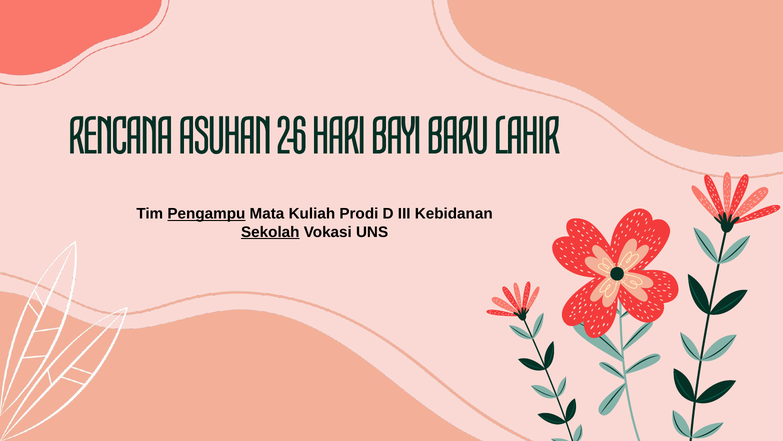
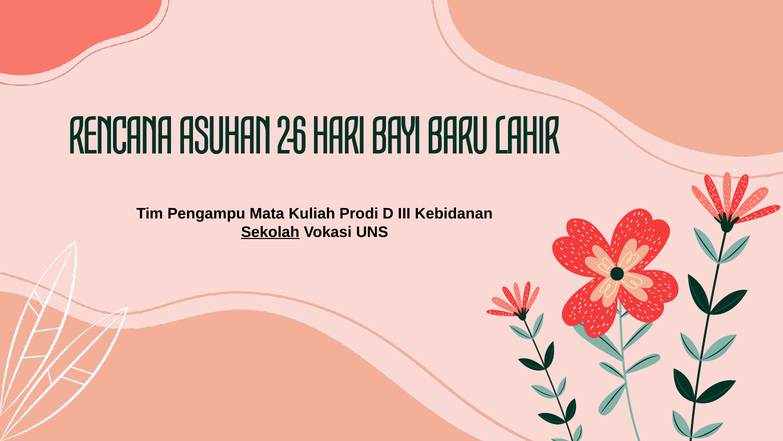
Pengampu underline: present -> none (206, 214)
